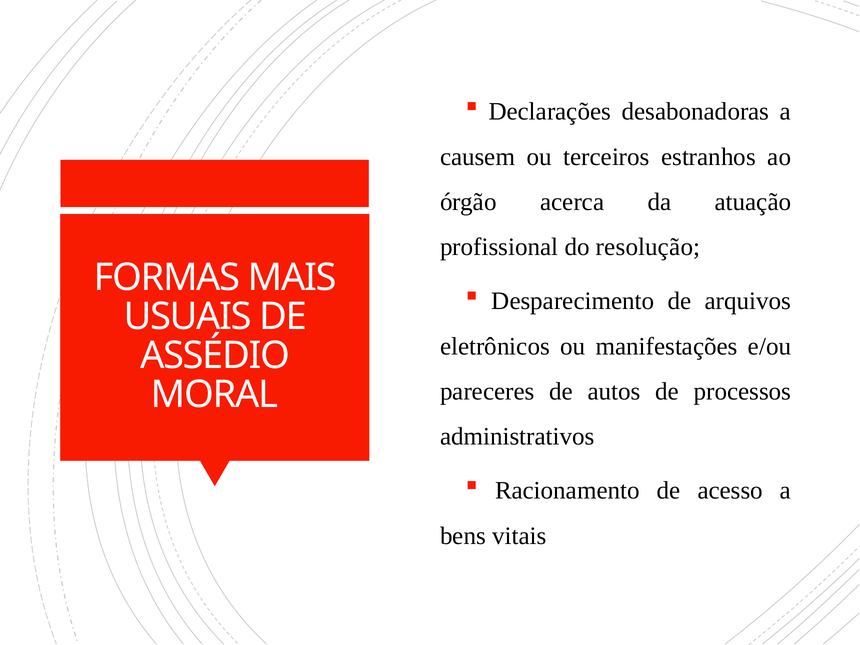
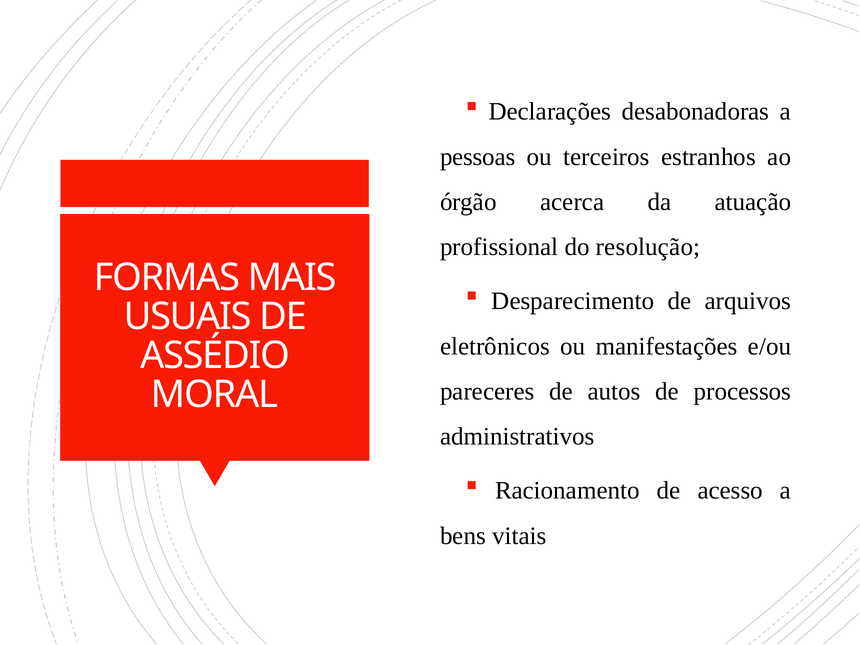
causem: causem -> pessoas (478, 157)
